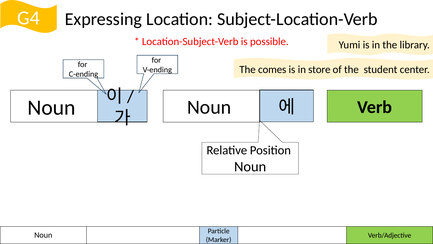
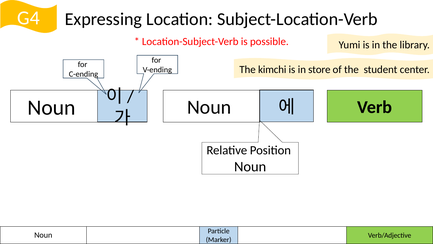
comes: comes -> kimchi (272, 69)
